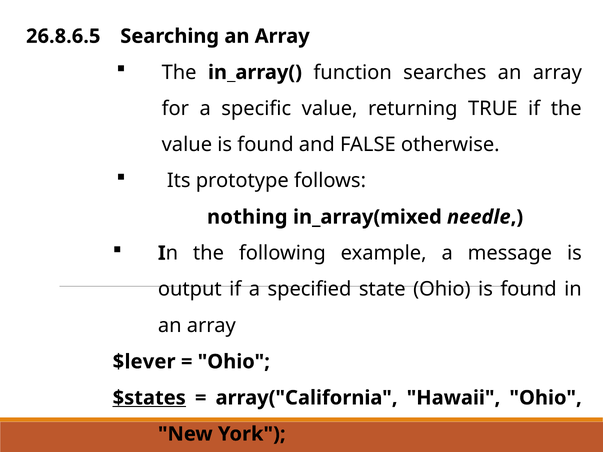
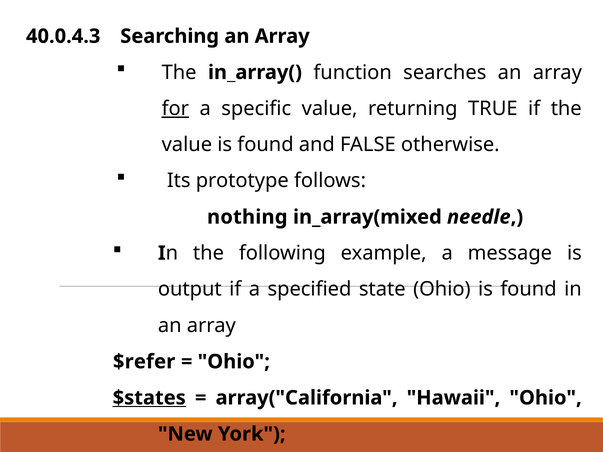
26.8.6.5: 26.8.6.5 -> 40.0.4.3 (63, 36)
for underline: none -> present (175, 109)
$lever: $lever -> $refer (144, 362)
